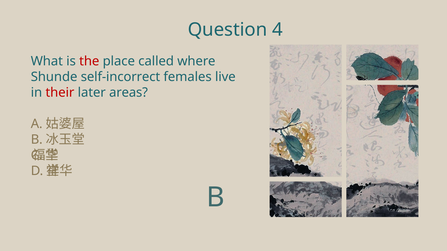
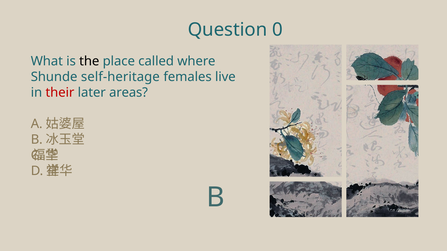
4: 4 -> 0 (278, 30)
the colour: red -> black (89, 61)
self-incorrect: self-incorrect -> self-heritage (120, 77)
